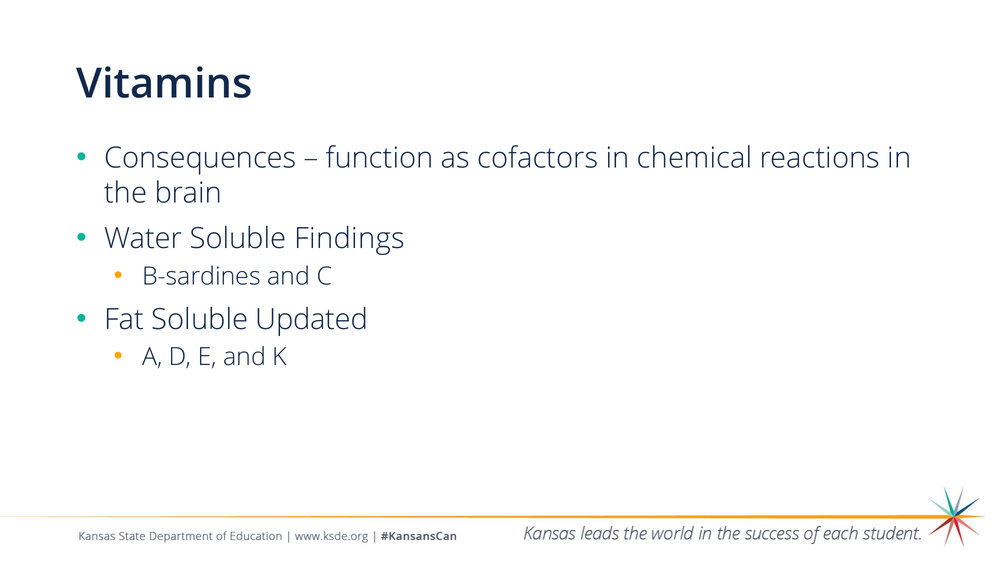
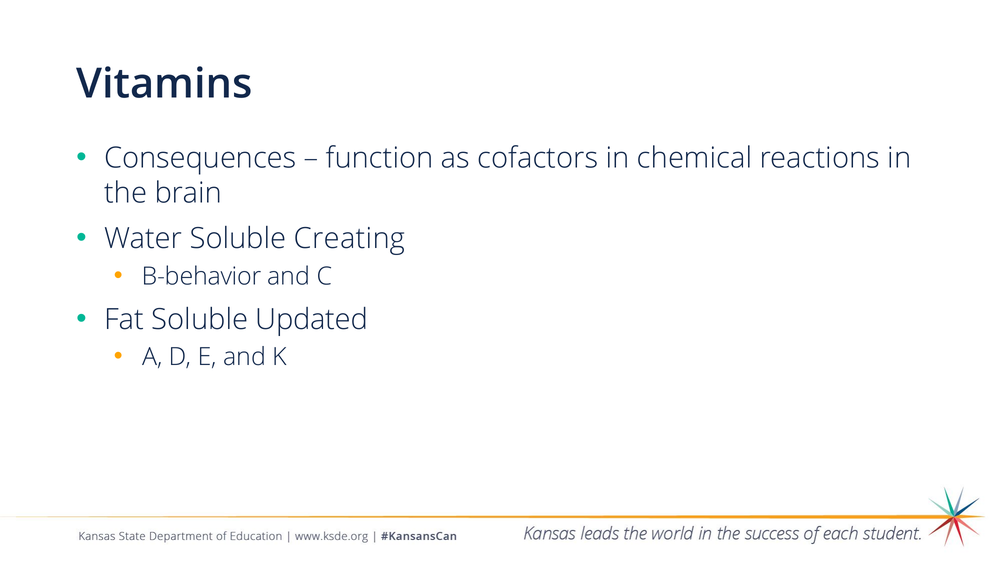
Findings: Findings -> Creating (350, 239)
B-sardines: B-sardines -> B-behavior (202, 276)
